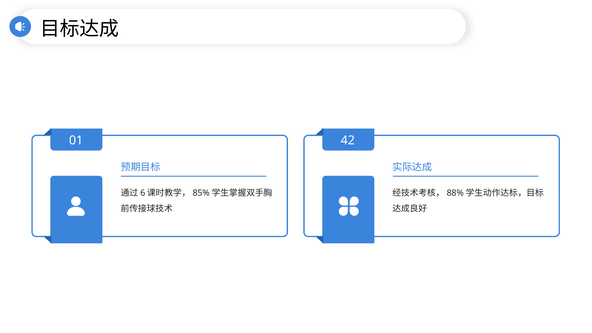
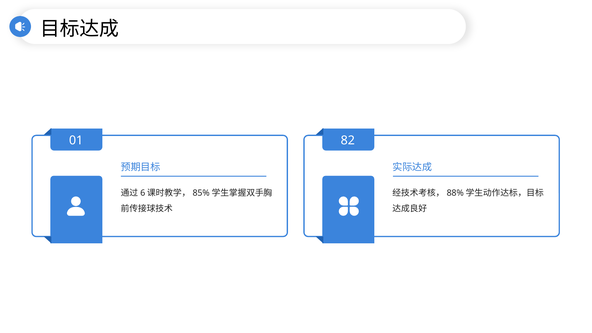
42: 42 -> 82 (348, 140)
